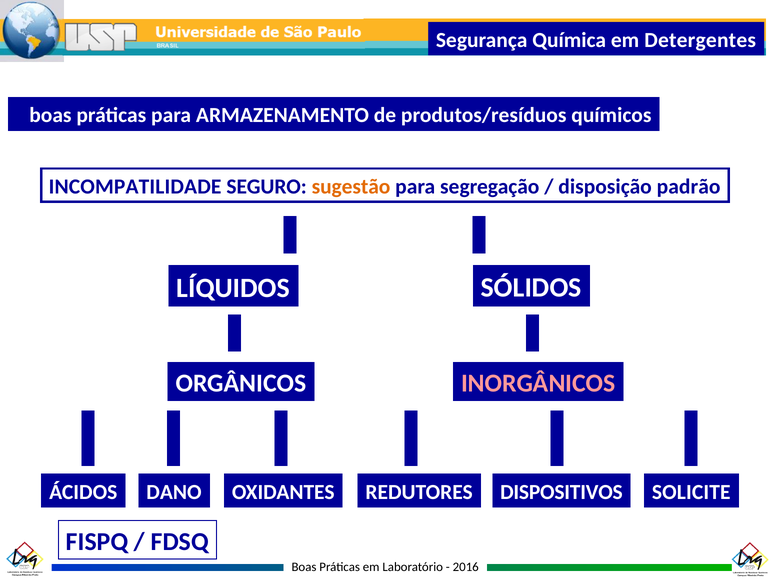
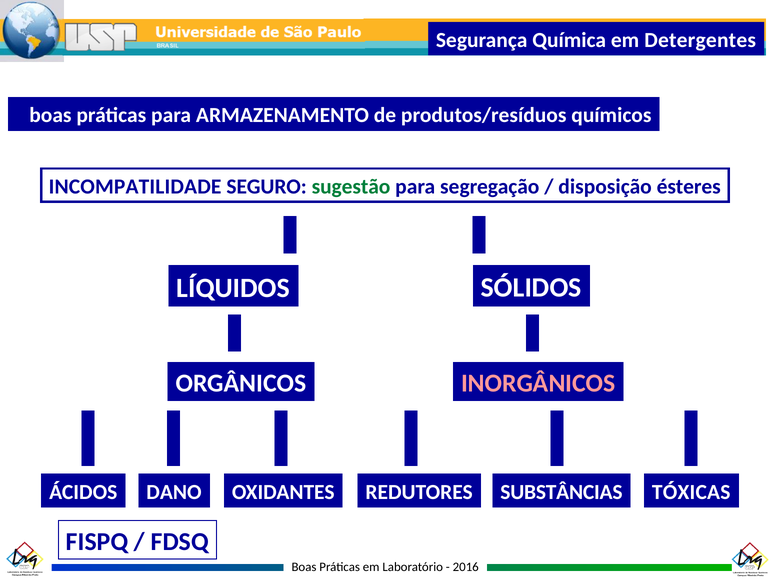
sugestão colour: orange -> green (351, 187)
padrão: padrão -> ésteres (689, 187)
DISPOSITIVOS: DISPOSITIVOS -> SUBSTÂNCIAS (561, 493)
SOLICITE: SOLICITE -> TÓXICAS (691, 493)
